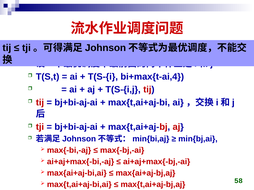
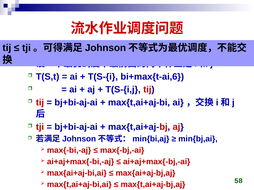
bi+max{t-ai,4: bi+max{t-ai,4 -> bi+max{t-ai,6 (152, 77)
